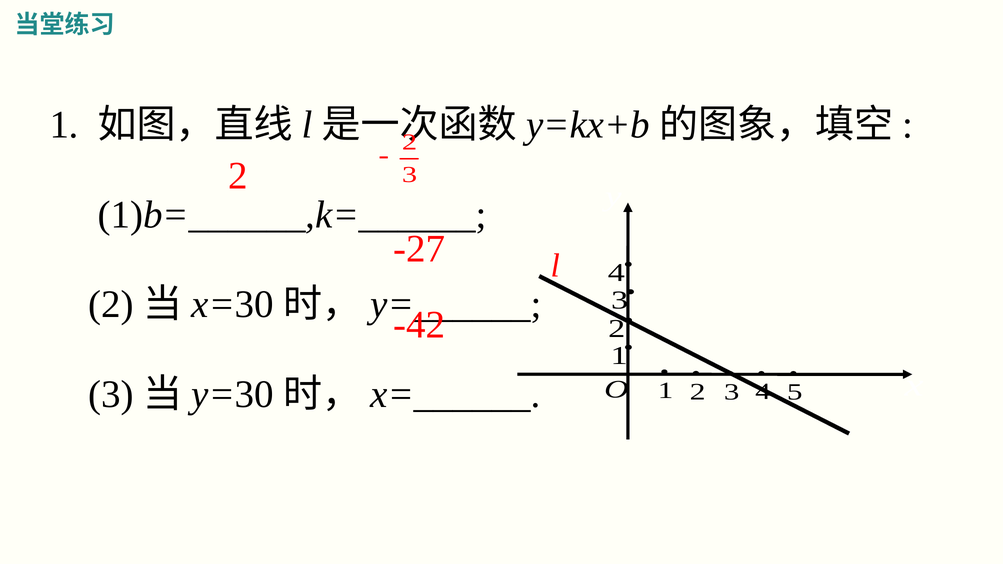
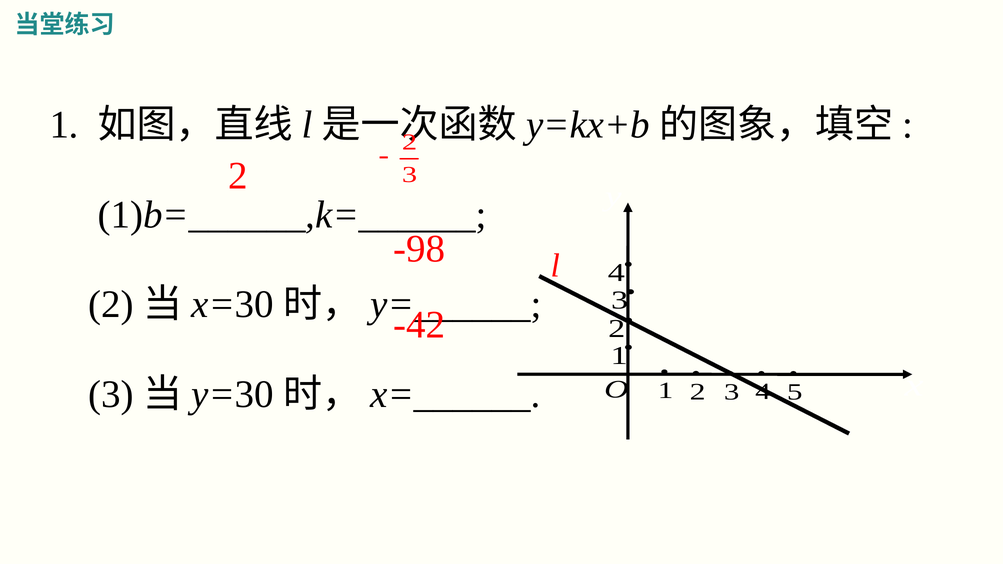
-27: -27 -> -98 (419, 249)
